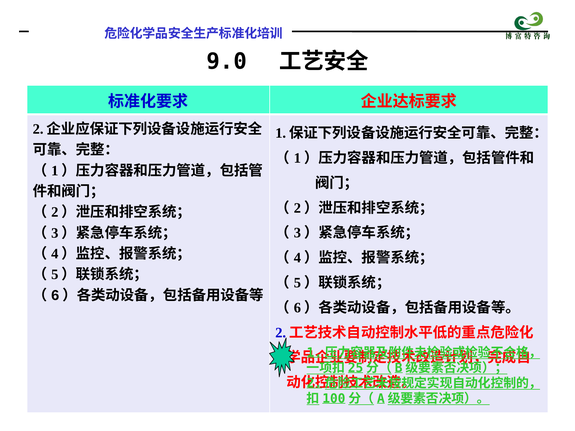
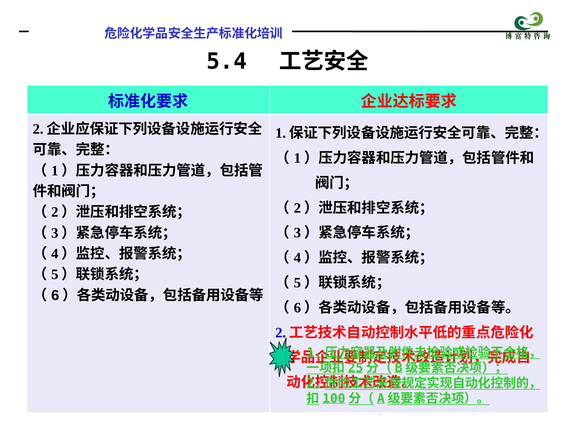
9.0: 9.0 -> 5.4 (227, 61)
